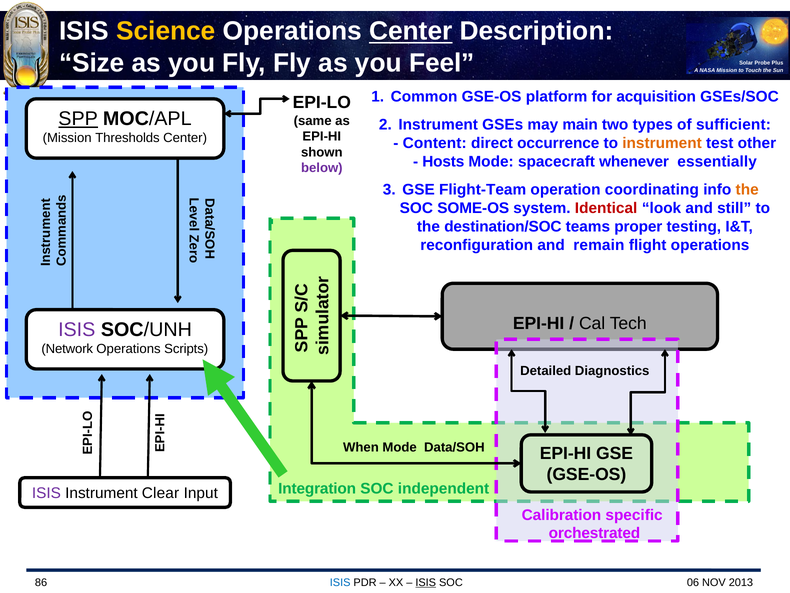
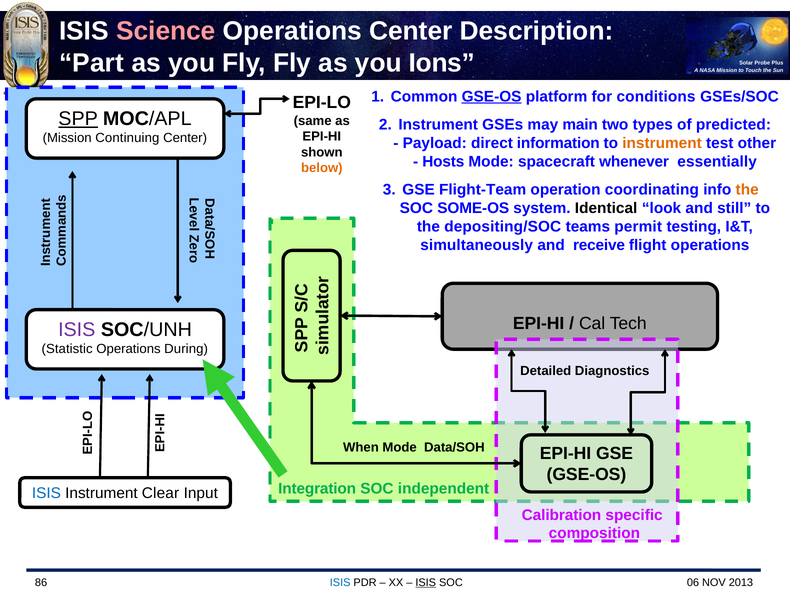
Science colour: yellow -> pink (166, 31)
Center underline: present -> none (411, 31)
Size: Size -> Part (92, 63)
Feel: Feel -> Ions (442, 63)
GSE-OS underline: none -> present (492, 96)
acquisition: acquisition -> conditions (656, 96)
sufficient: sufficient -> predicted (733, 125)
Thresholds: Thresholds -> Continuing (127, 138)
Content: Content -> Payload (435, 143)
occurrence: occurrence -> information (558, 143)
below colour: purple -> orange (322, 168)
Identical colour: red -> black (606, 208)
destination/SOC: destination/SOC -> depositing/SOC (503, 226)
proper: proper -> permit (638, 226)
reconfiguration: reconfiguration -> simultaneously (477, 245)
remain: remain -> receive (599, 245)
Network: Network -> Statistic (67, 349)
Scripts: Scripts -> During (186, 349)
ISIS colour: purple -> blue (46, 493)
orchestrated: orchestrated -> composition (594, 533)
